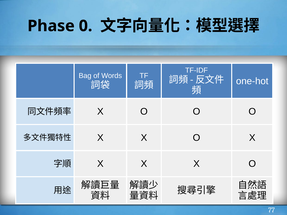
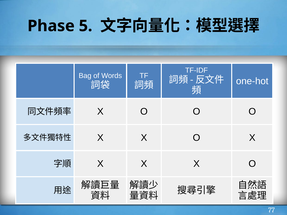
0: 0 -> 5 (86, 26)
